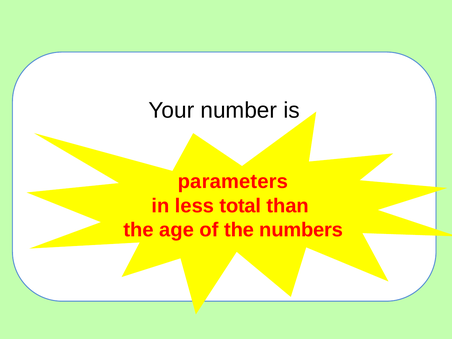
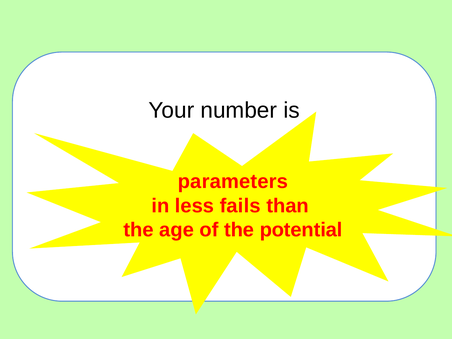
total: total -> fails (240, 206)
numbers: numbers -> potential (301, 230)
